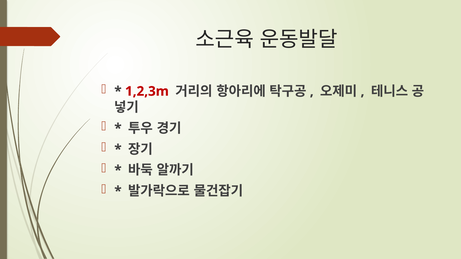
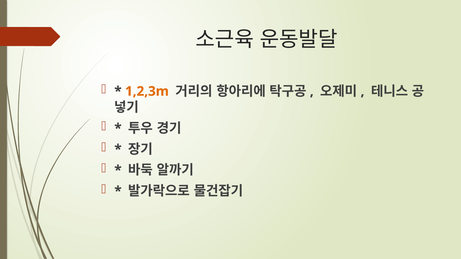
1,2,3m colour: red -> orange (147, 91)
